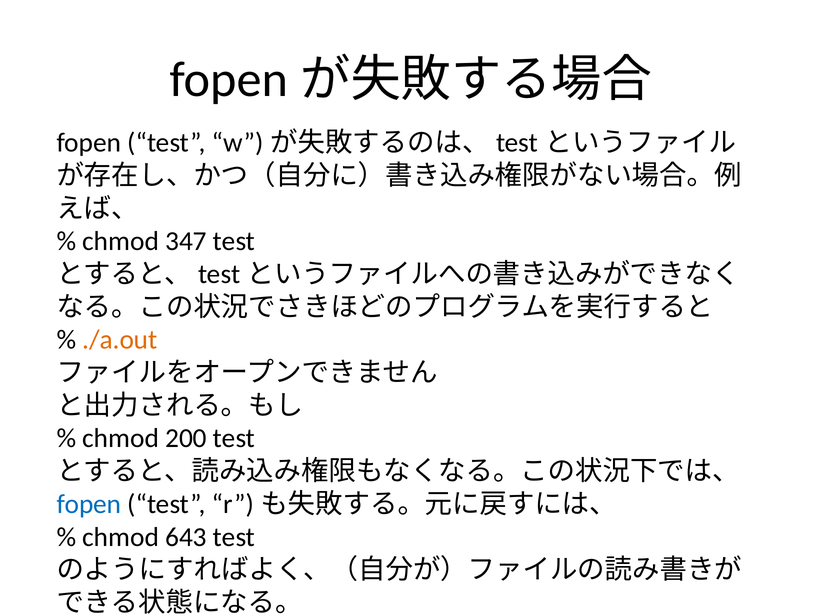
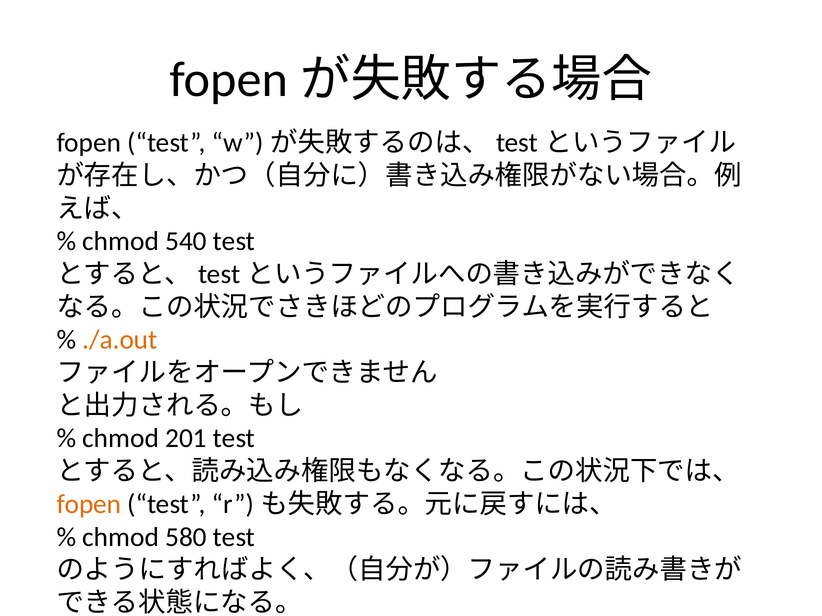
347: 347 -> 540 (186, 242)
200: 200 -> 201 (186, 439)
fopen colour: blue -> orange (89, 505)
643: 643 -> 580 (186, 537)
